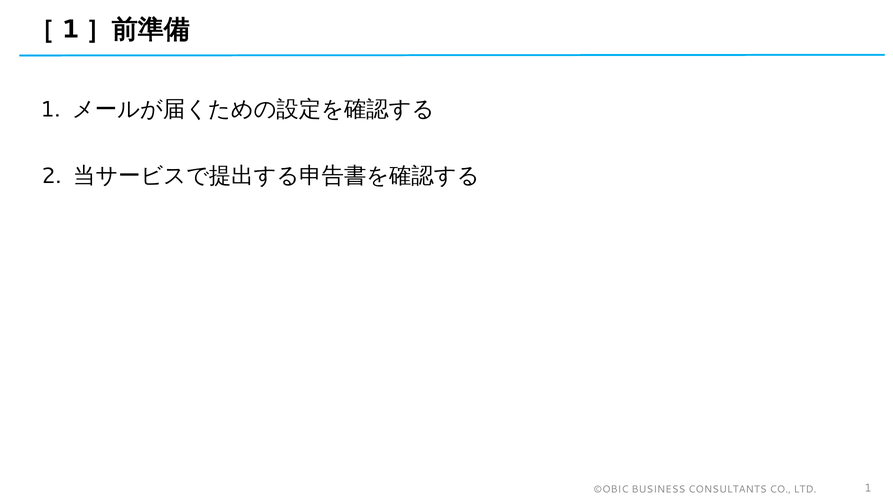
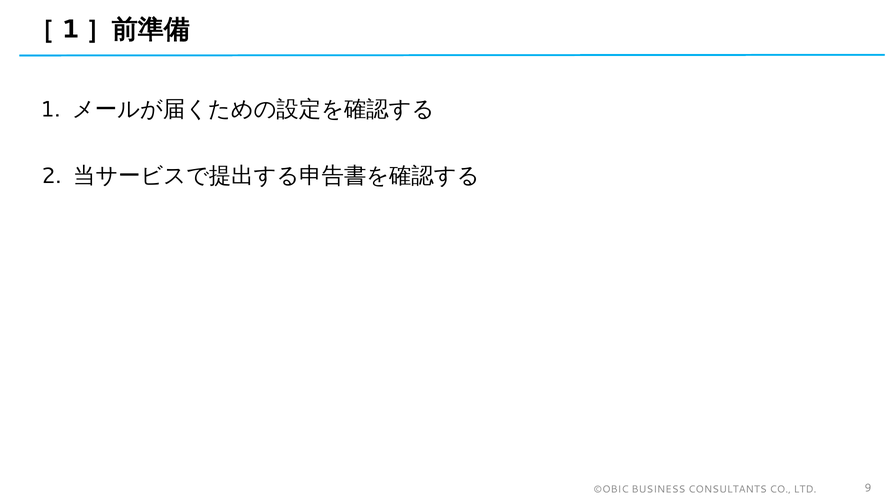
LTD 1: 1 -> 9 (868, 489)
